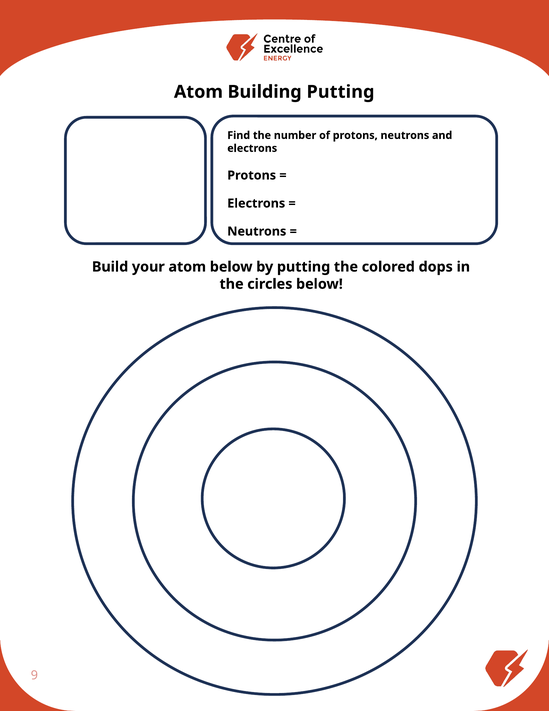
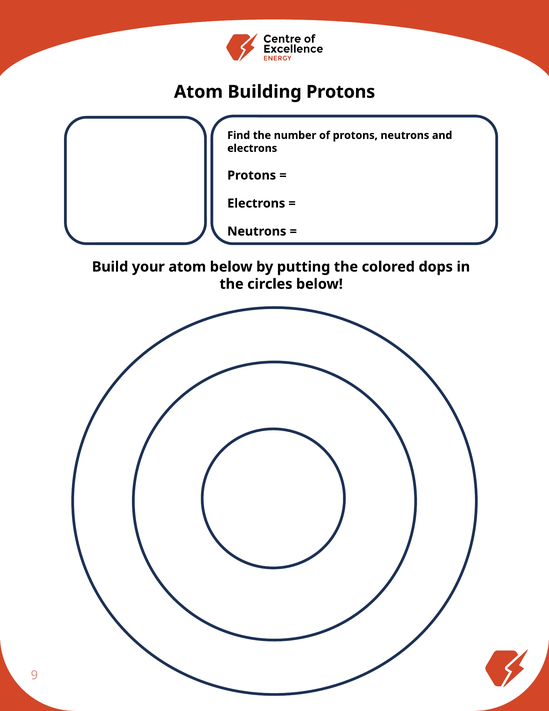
Building Putting: Putting -> Protons (341, 92)
